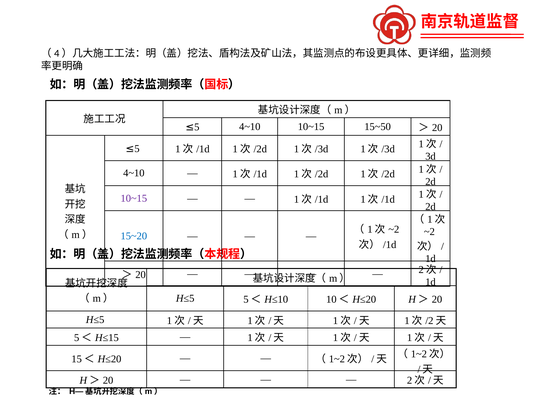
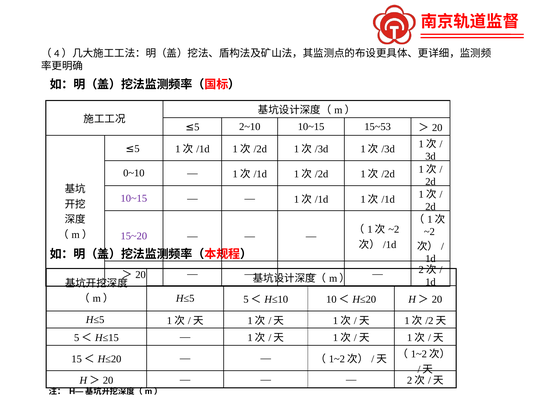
≤5 4~10: 4~10 -> 2~10 (250, 127)
15~50: 15~50 -> 15~53 (378, 127)
4~10: 4~10 -> 0~10 (134, 173)
15~20 colour: blue -> purple (134, 236)
